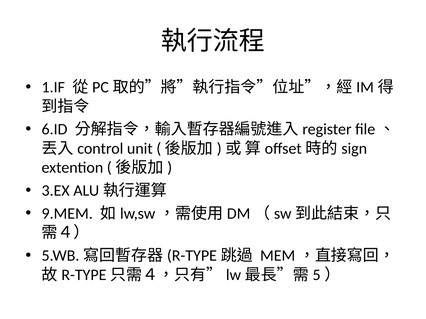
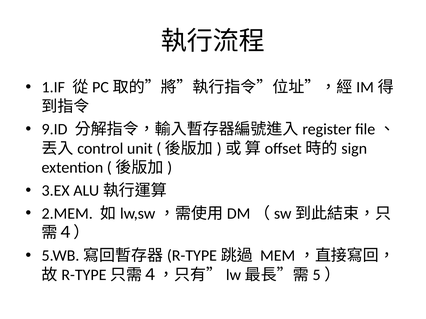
6.ID: 6.ID -> 9.ID (55, 130)
9.MEM: 9.MEM -> 2.MEM (67, 214)
